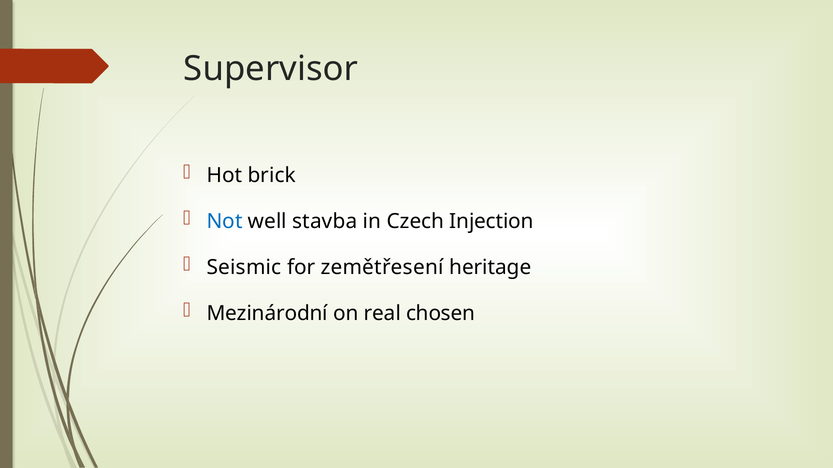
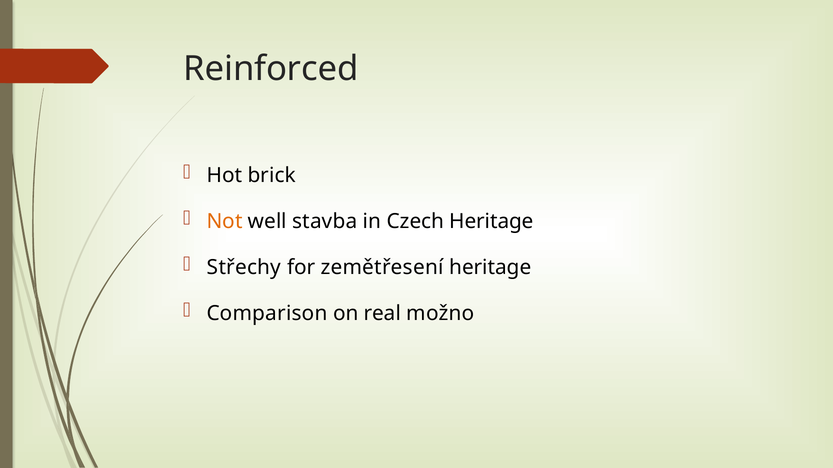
Supervisor: Supervisor -> Reinforced (271, 69)
Not colour: blue -> orange (225, 222)
Czech Injection: Injection -> Heritage (491, 222)
Seismic: Seismic -> Střechy (244, 268)
Mezinárodní: Mezinárodní -> Comparison (267, 314)
chosen: chosen -> možno (440, 314)
